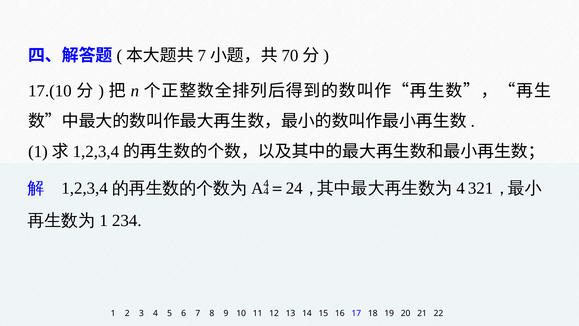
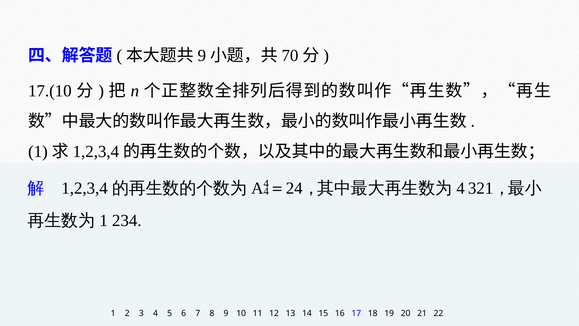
7: 7 -> 9 (202, 56)
